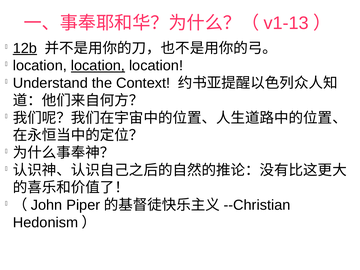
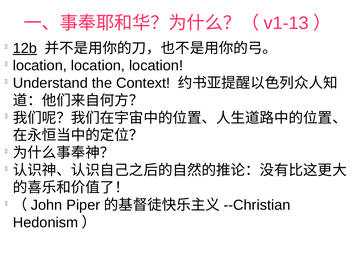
location underline: present -> none (98, 66)
